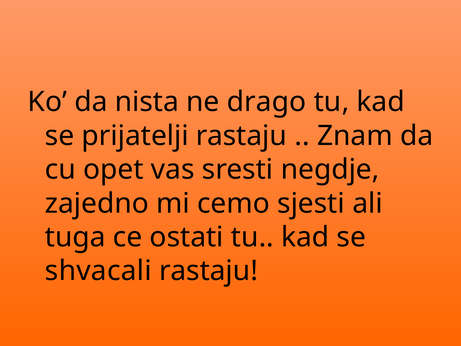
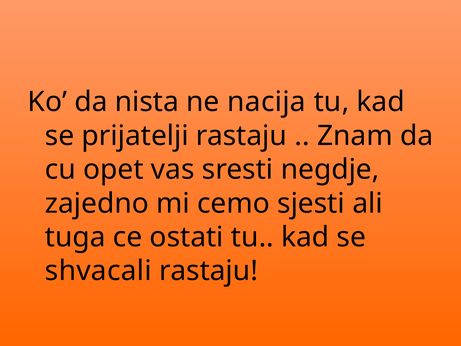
drago: drago -> nacija (266, 102)
